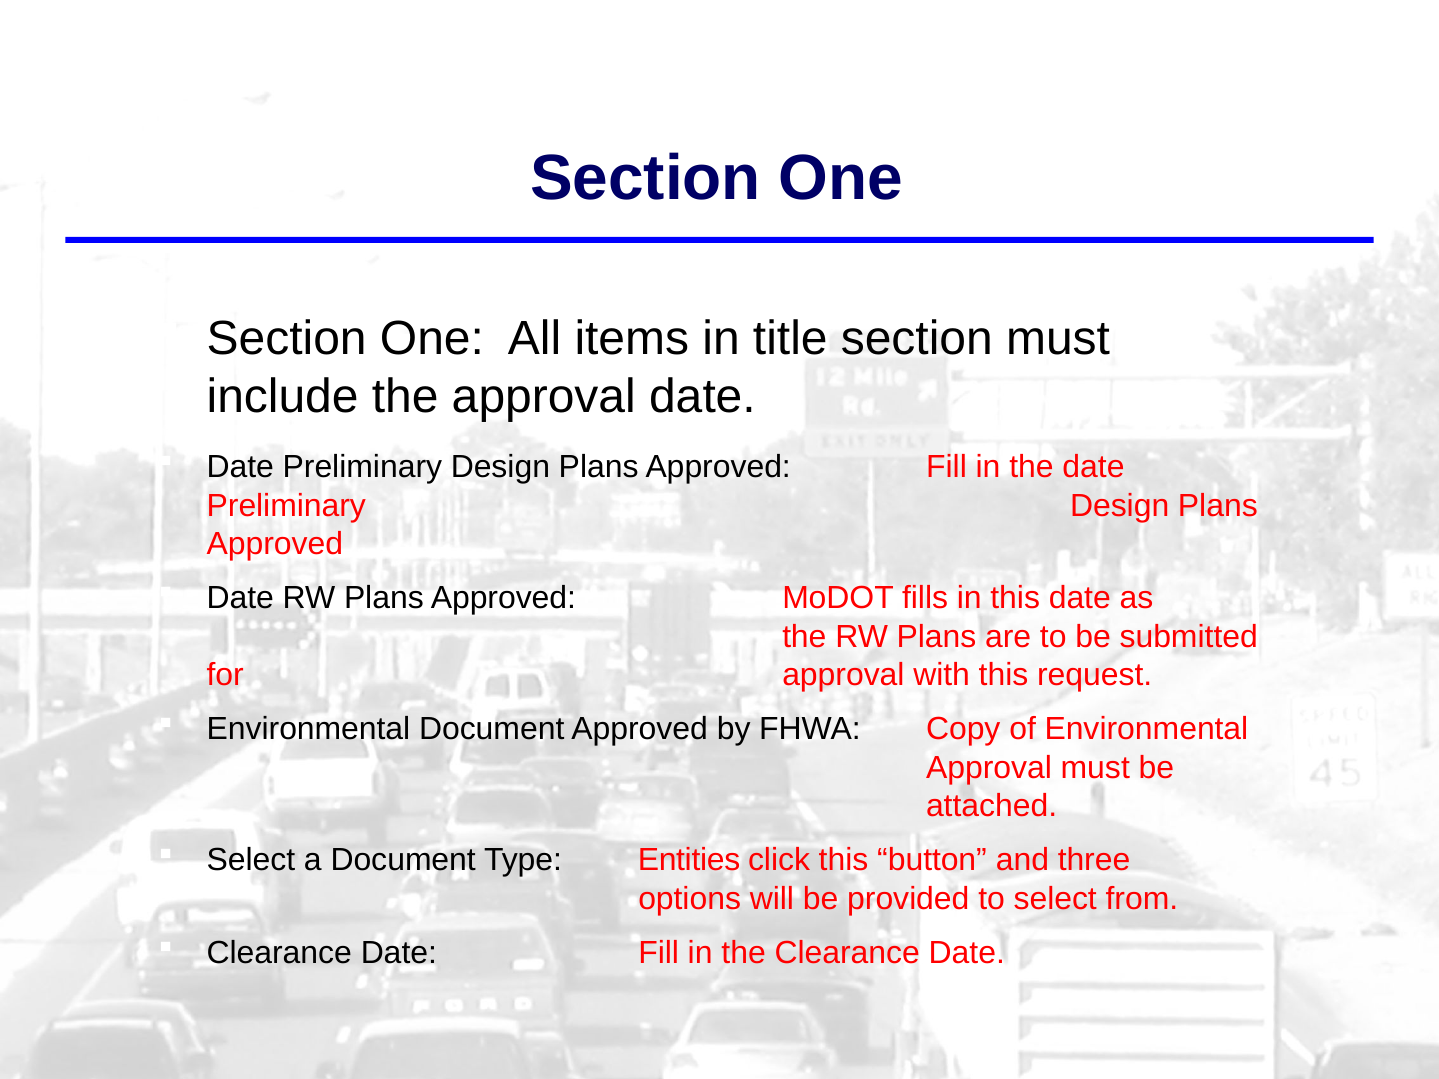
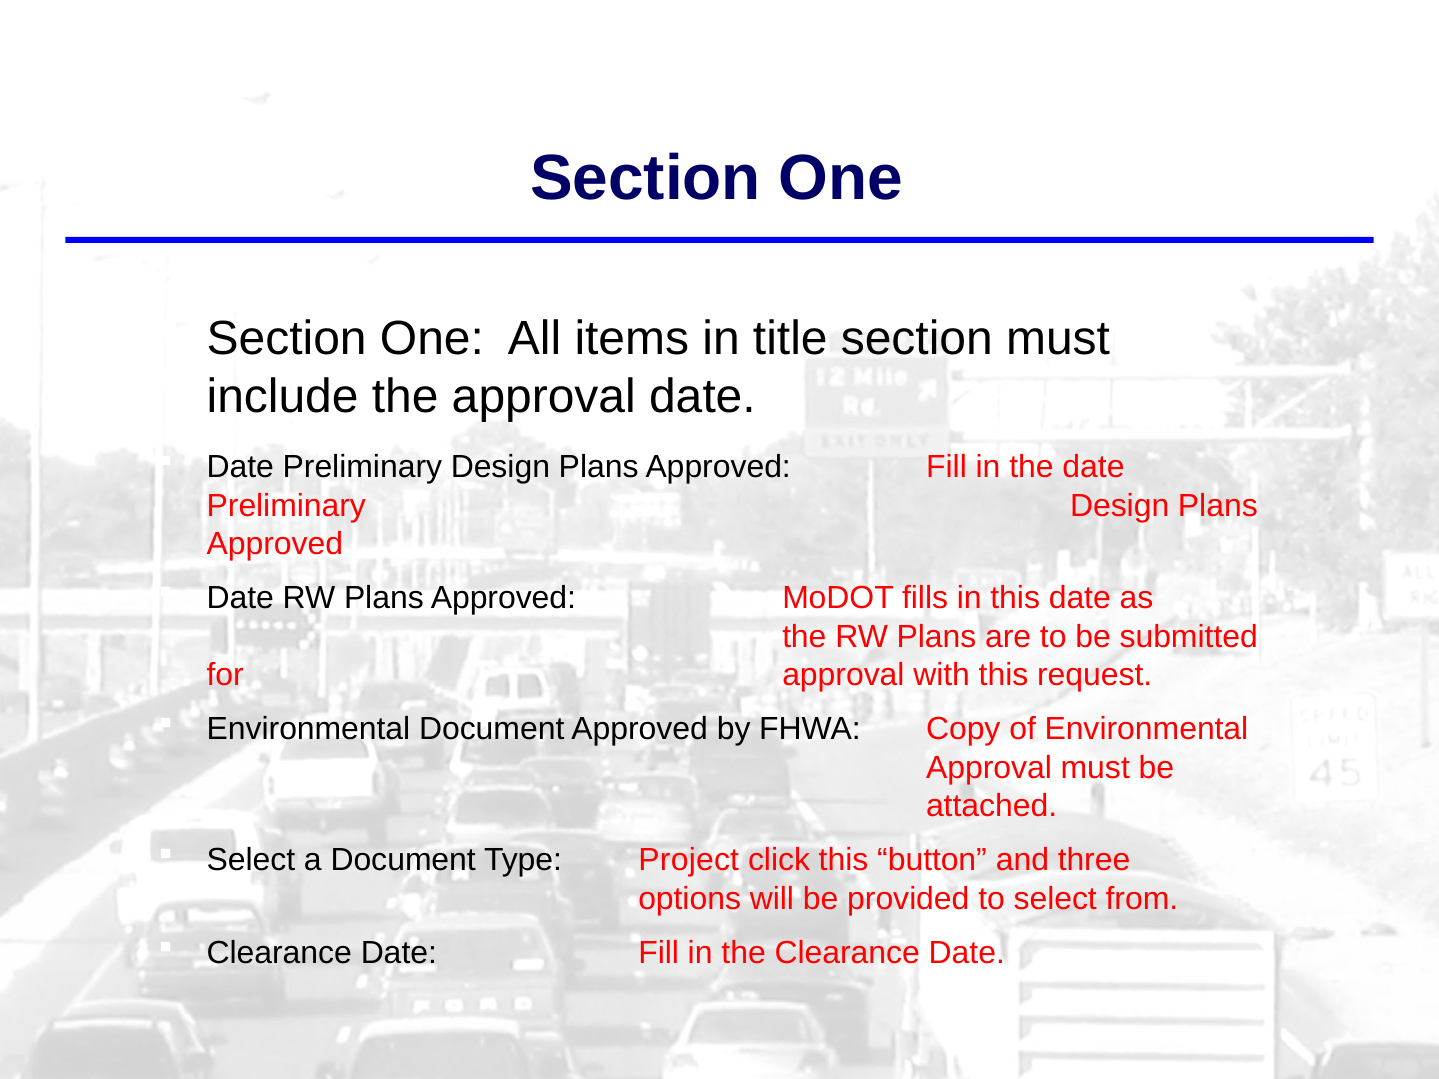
Entities: Entities -> Project (689, 861)
